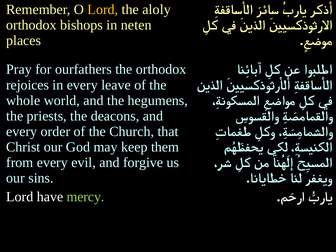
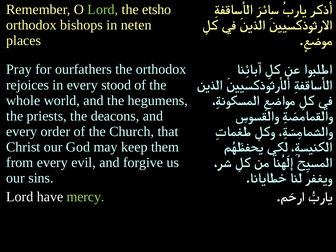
Lord colour: yellow -> light green (103, 10)
aloly: aloly -> etsho (157, 10)
leave: leave -> stood (116, 85)
